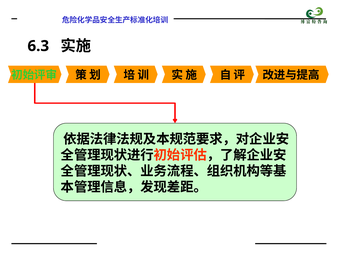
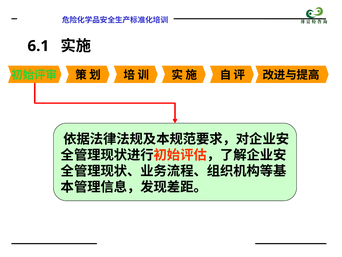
6.3: 6.3 -> 6.1 (38, 46)
